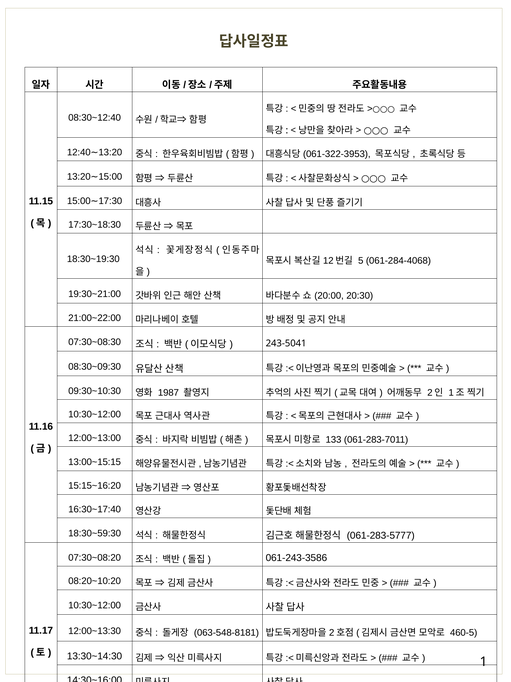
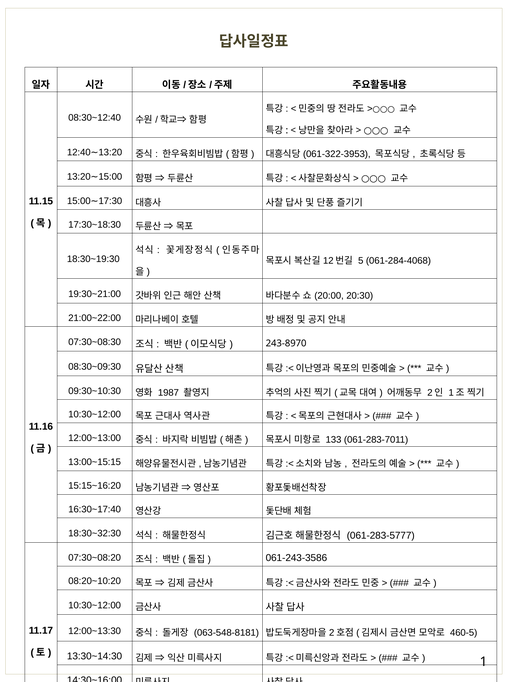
243-5041: 243-5041 -> 243-8970 (286, 343)
18:30~59:30: 18:30~59:30 -> 18:30~32:30 (95, 533)
